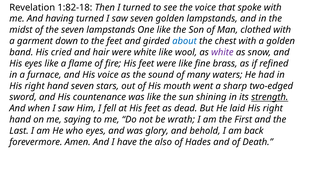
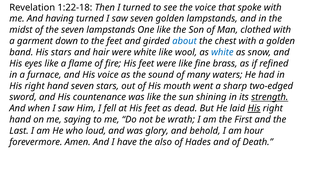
1:82-18: 1:82-18 -> 1:22-18 (75, 7)
His cried: cried -> stars (61, 52)
white colour: purple -> blue (222, 52)
His underline: none -> present (254, 108)
who eyes: eyes -> loud (96, 131)
back: back -> hour (254, 131)
